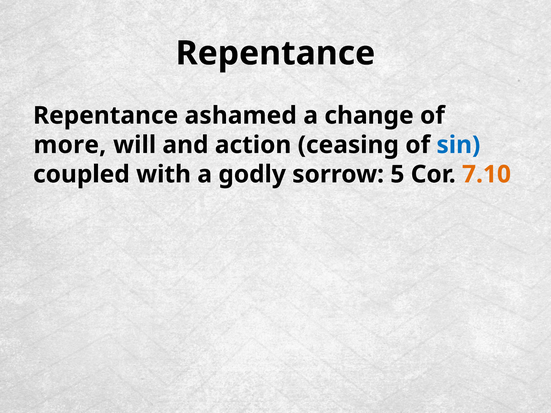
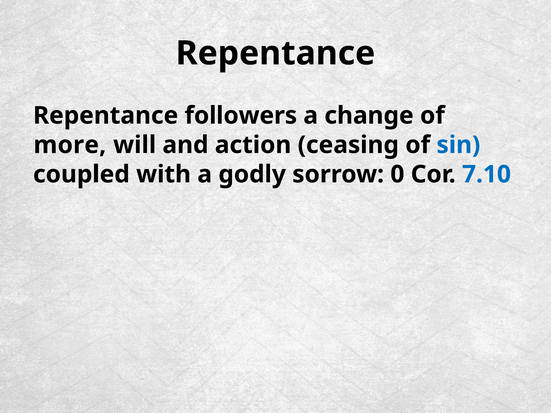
ashamed: ashamed -> followers (241, 116)
5: 5 -> 0 (397, 174)
7.10 colour: orange -> blue (486, 174)
